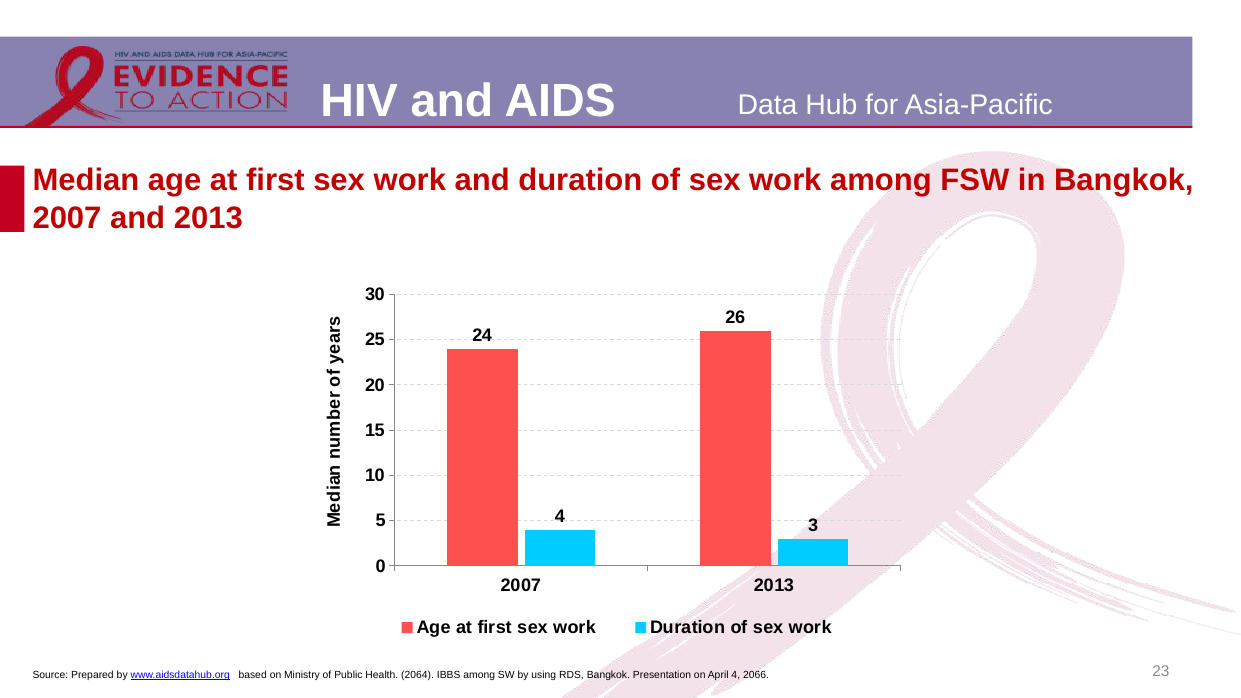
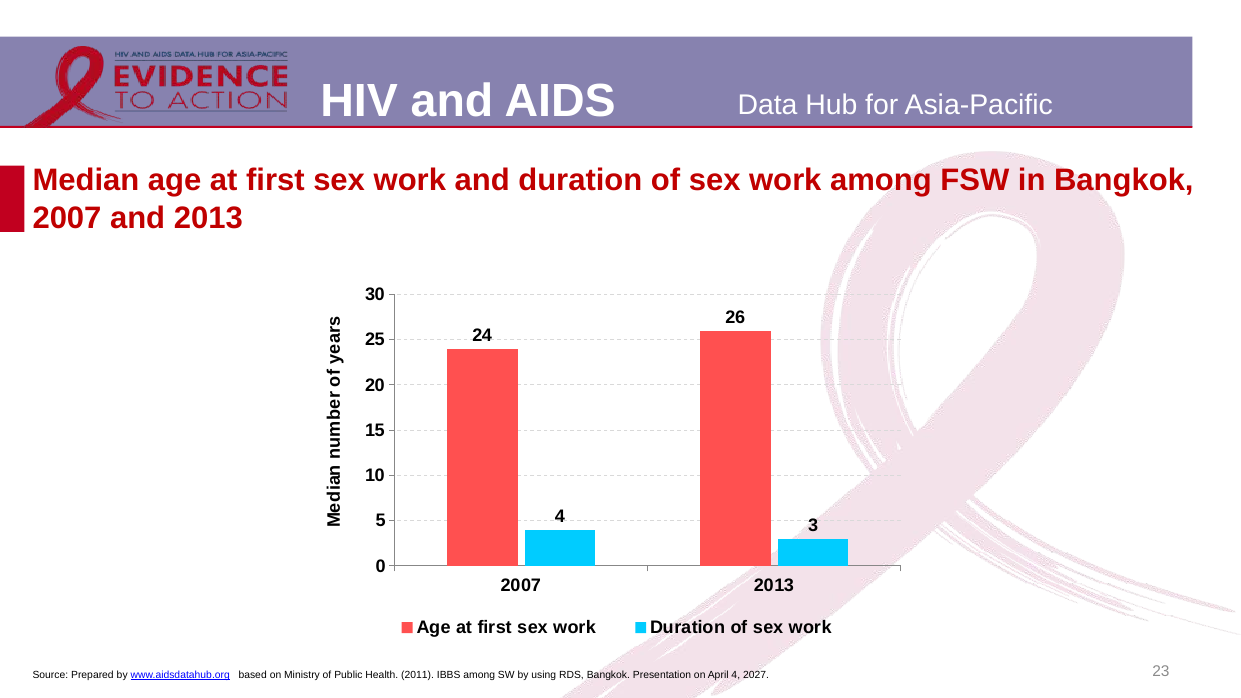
2064: 2064 -> 2011 (418, 675)
2066: 2066 -> 2027 (756, 675)
